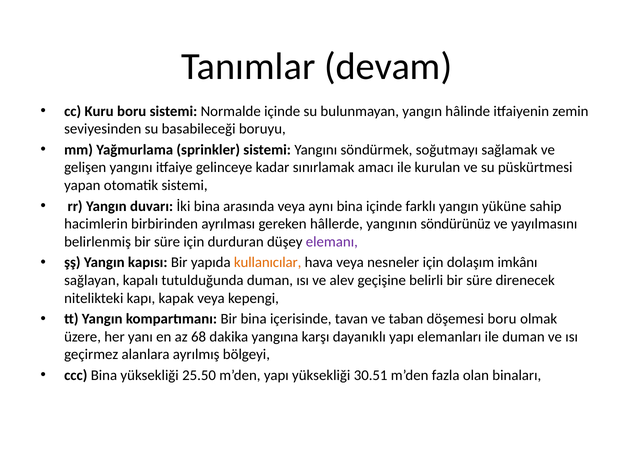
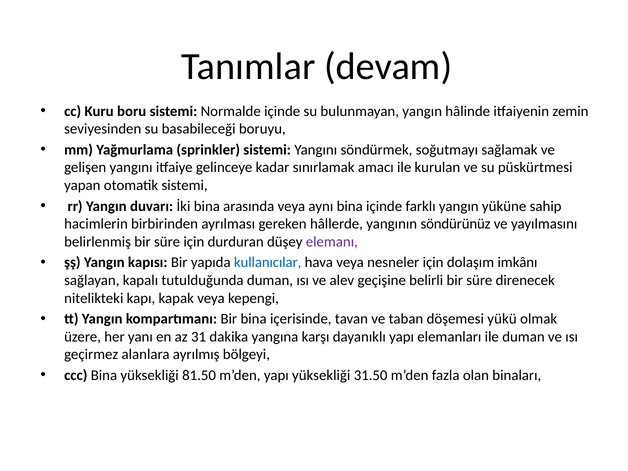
kullanıcılar colour: orange -> blue (268, 263)
döşemesi boru: boru -> yükü (502, 319)
68: 68 -> 31 (199, 337)
25.50: 25.50 -> 81.50 (199, 375)
30.51: 30.51 -> 31.50 (371, 375)
